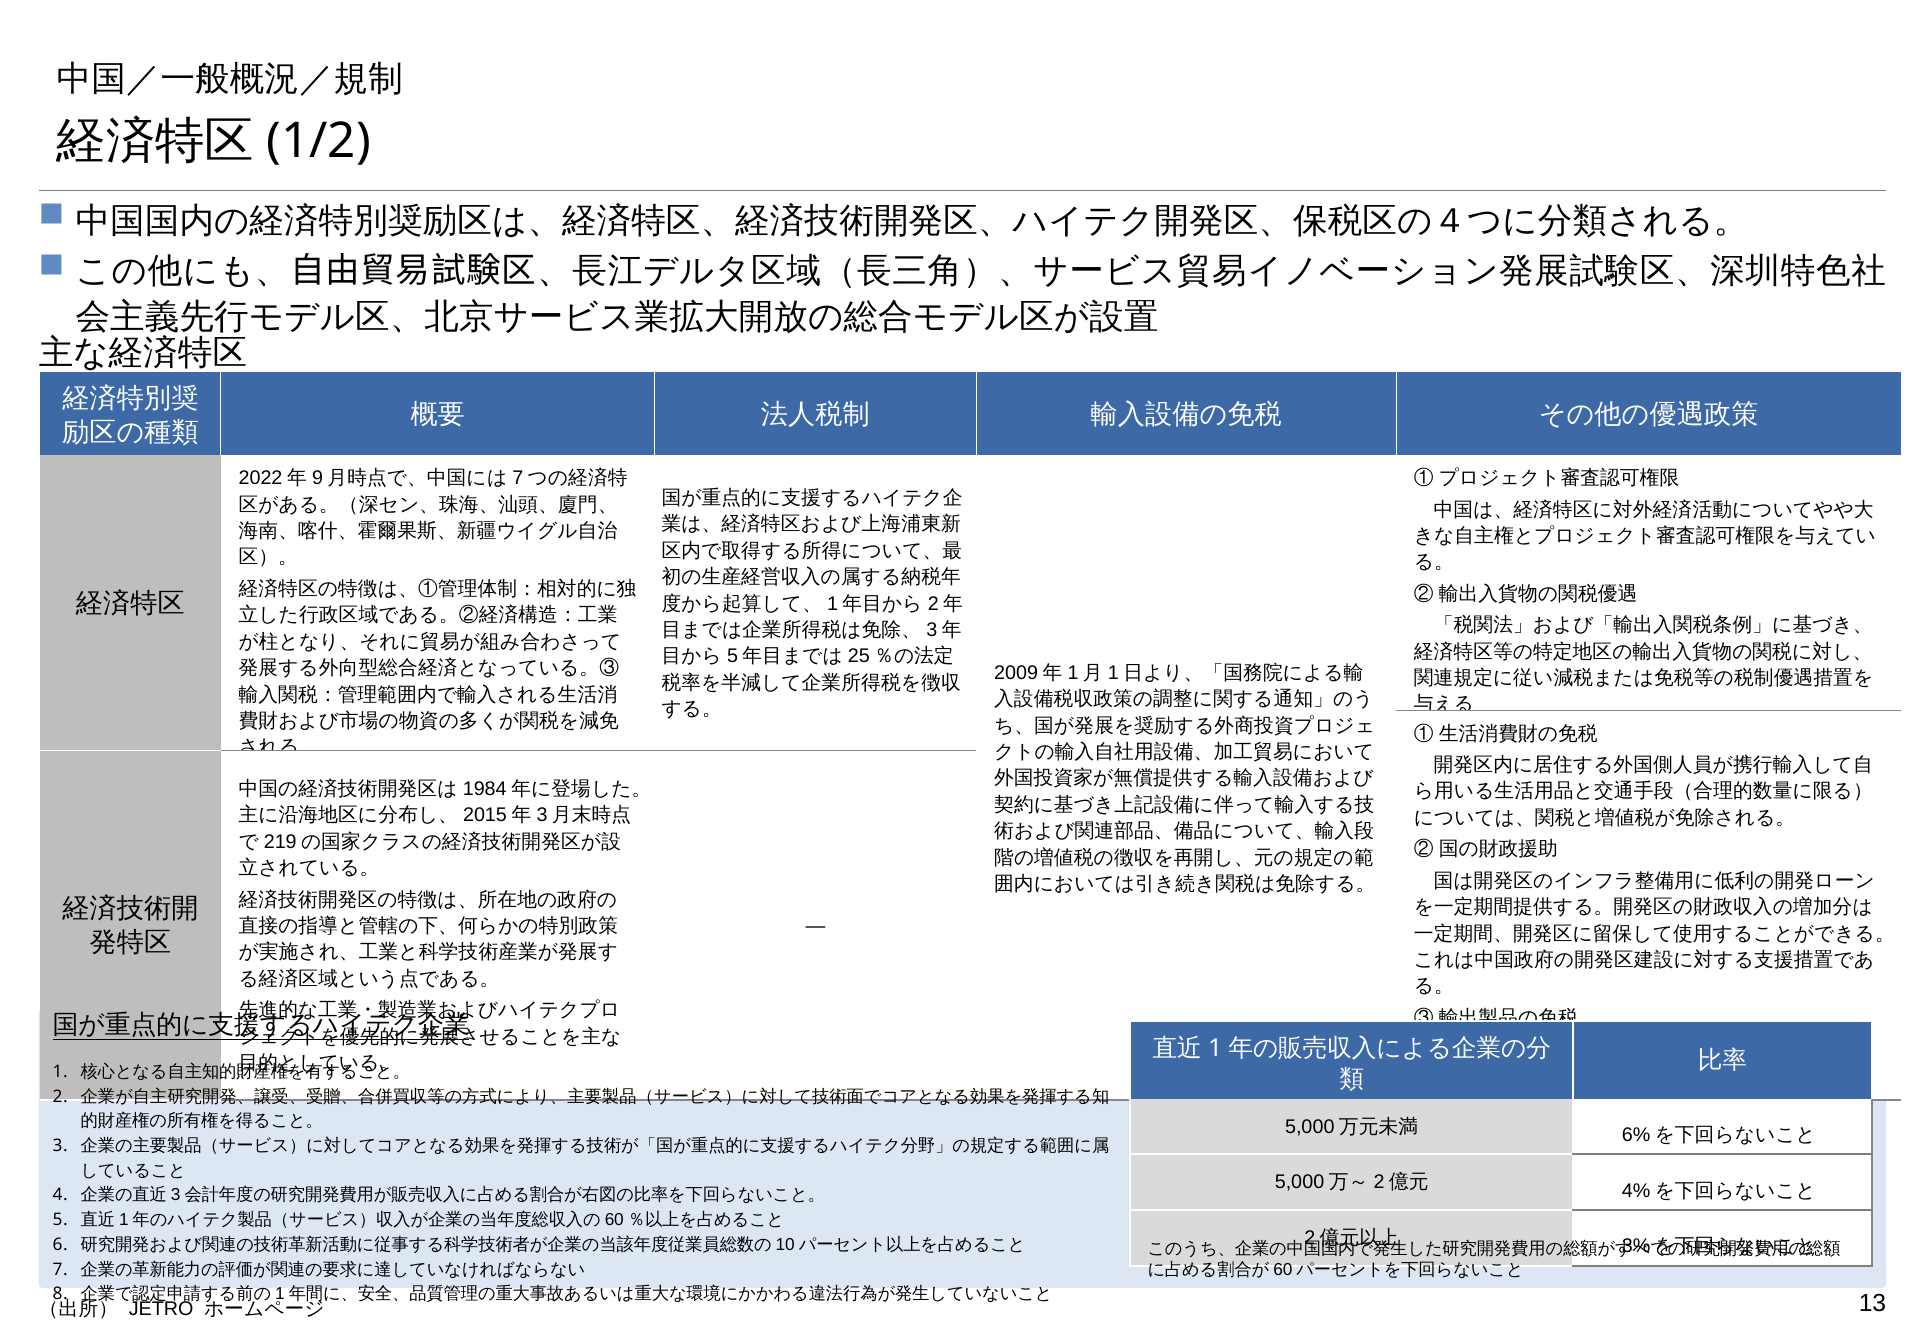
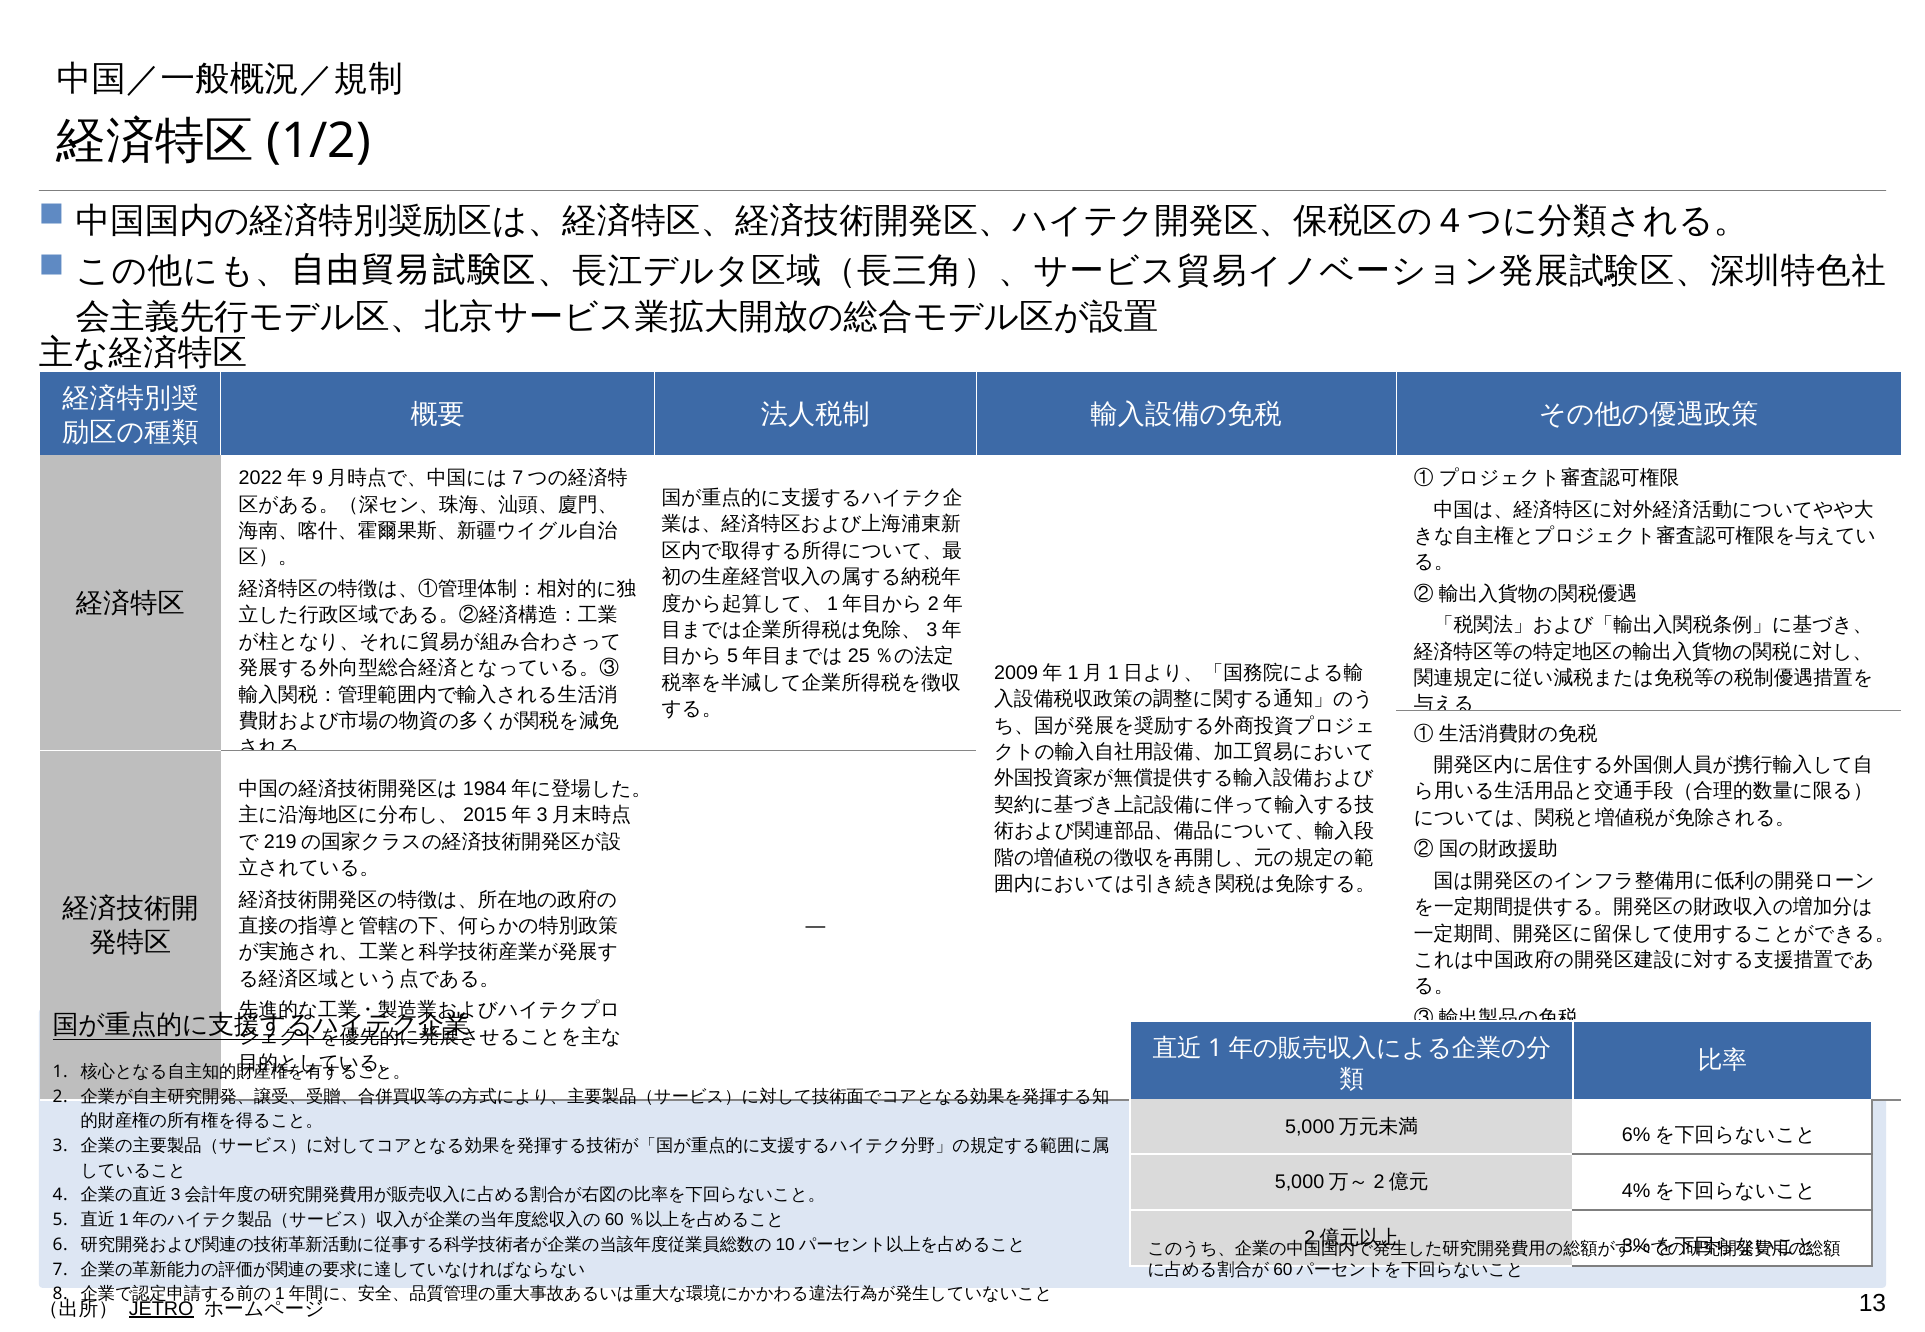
JETRO underline: none -> present (161, 1309)
